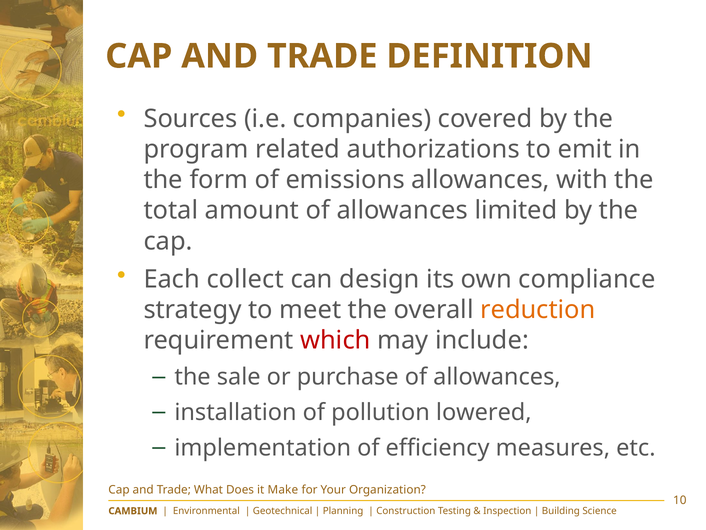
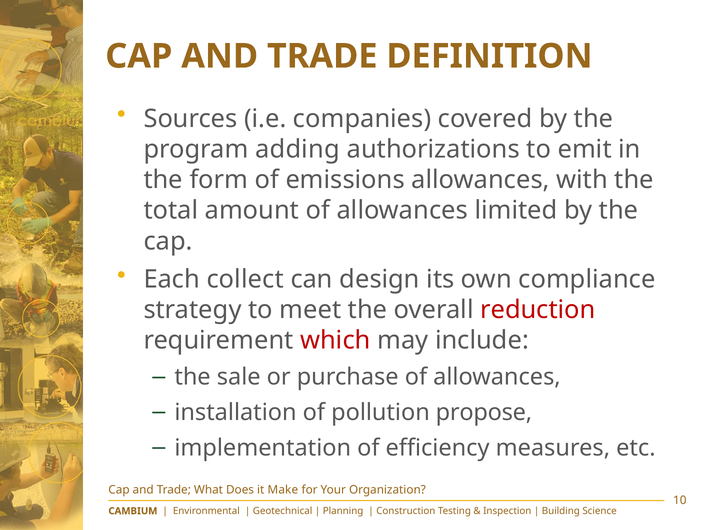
related: related -> adding (297, 149)
reduction colour: orange -> red (538, 310)
lowered: lowered -> propose (484, 412)
